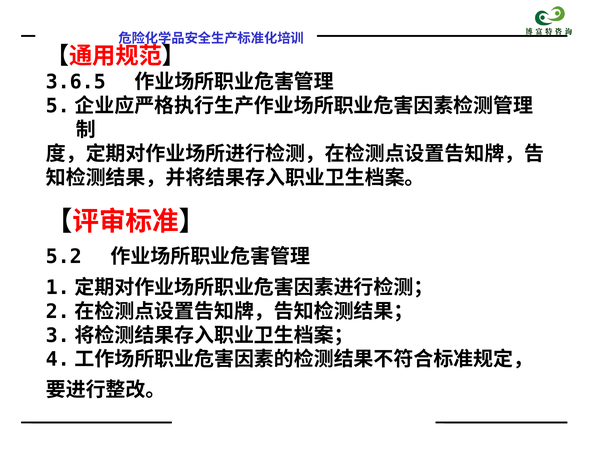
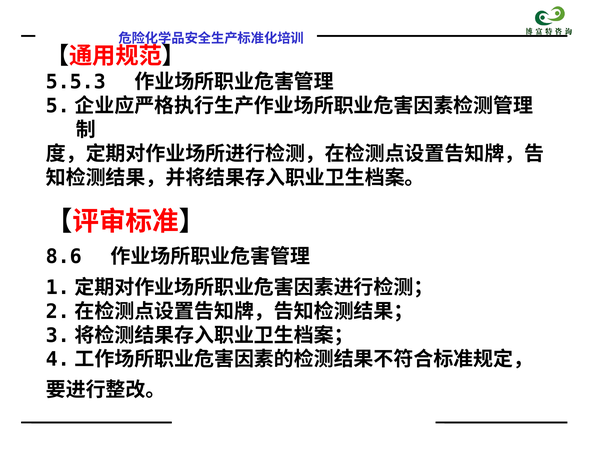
3.6.5: 3.6.5 -> 5.5.3 (76, 82)
5.2: 5.2 -> 8.6 (64, 256)
